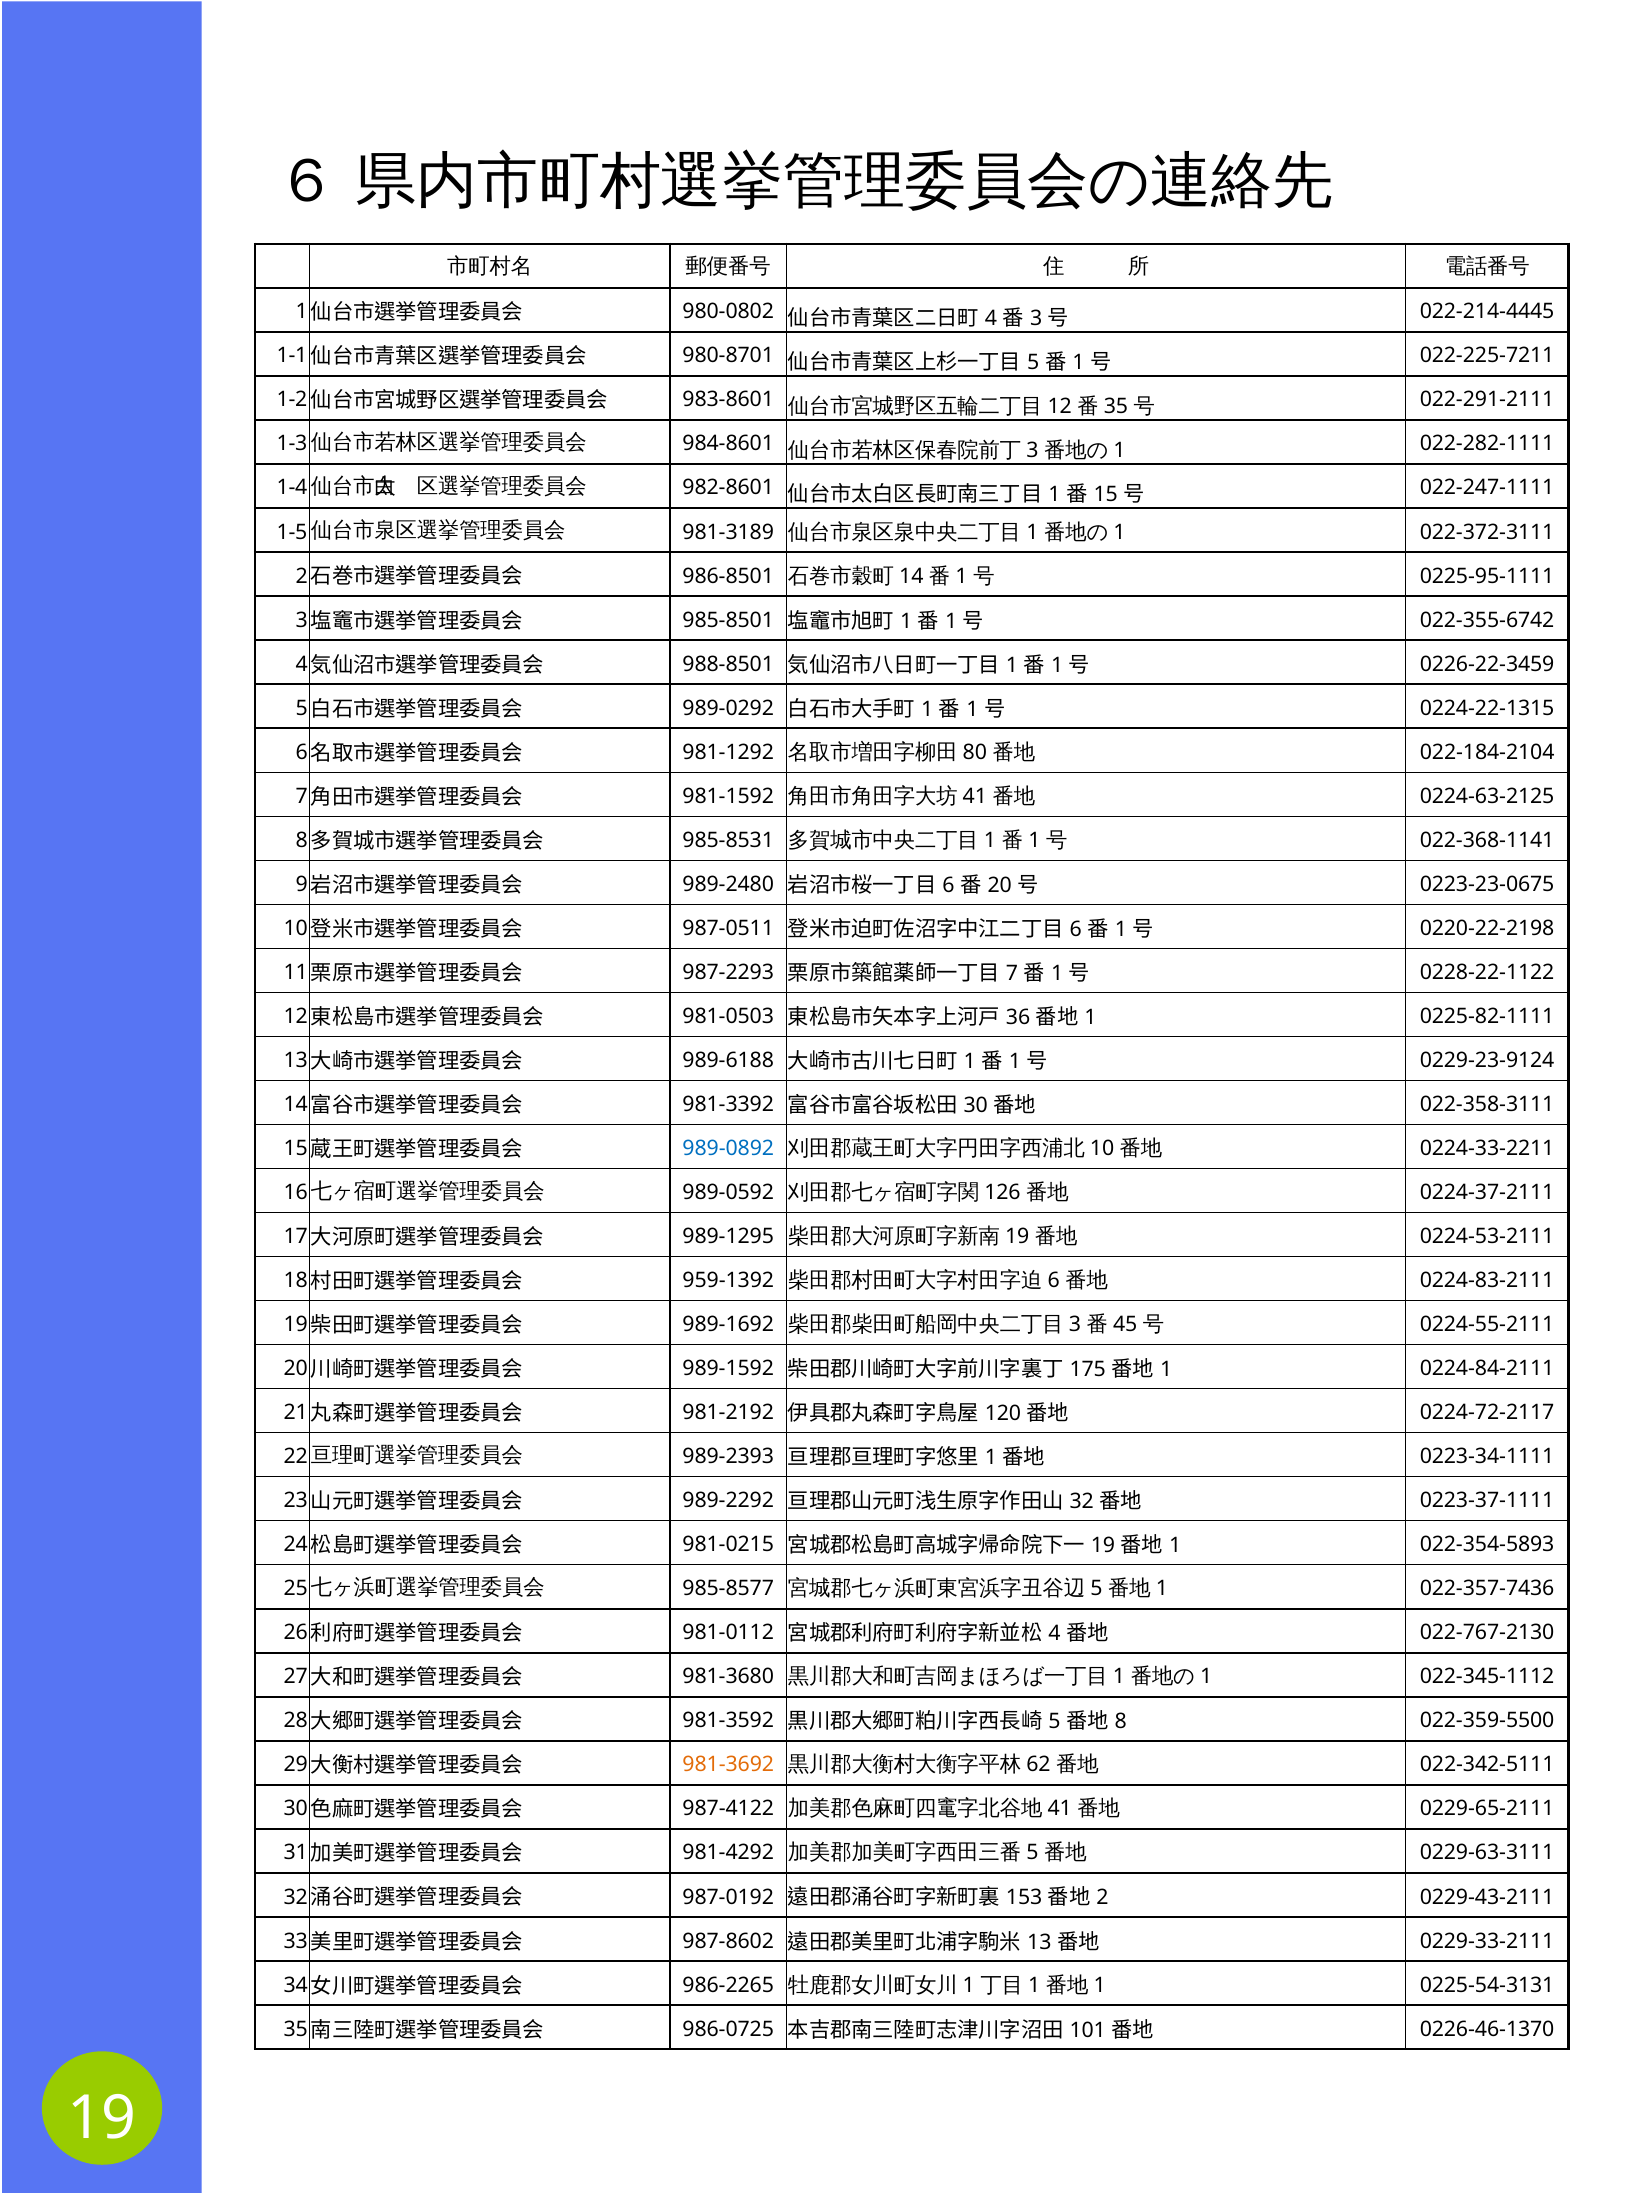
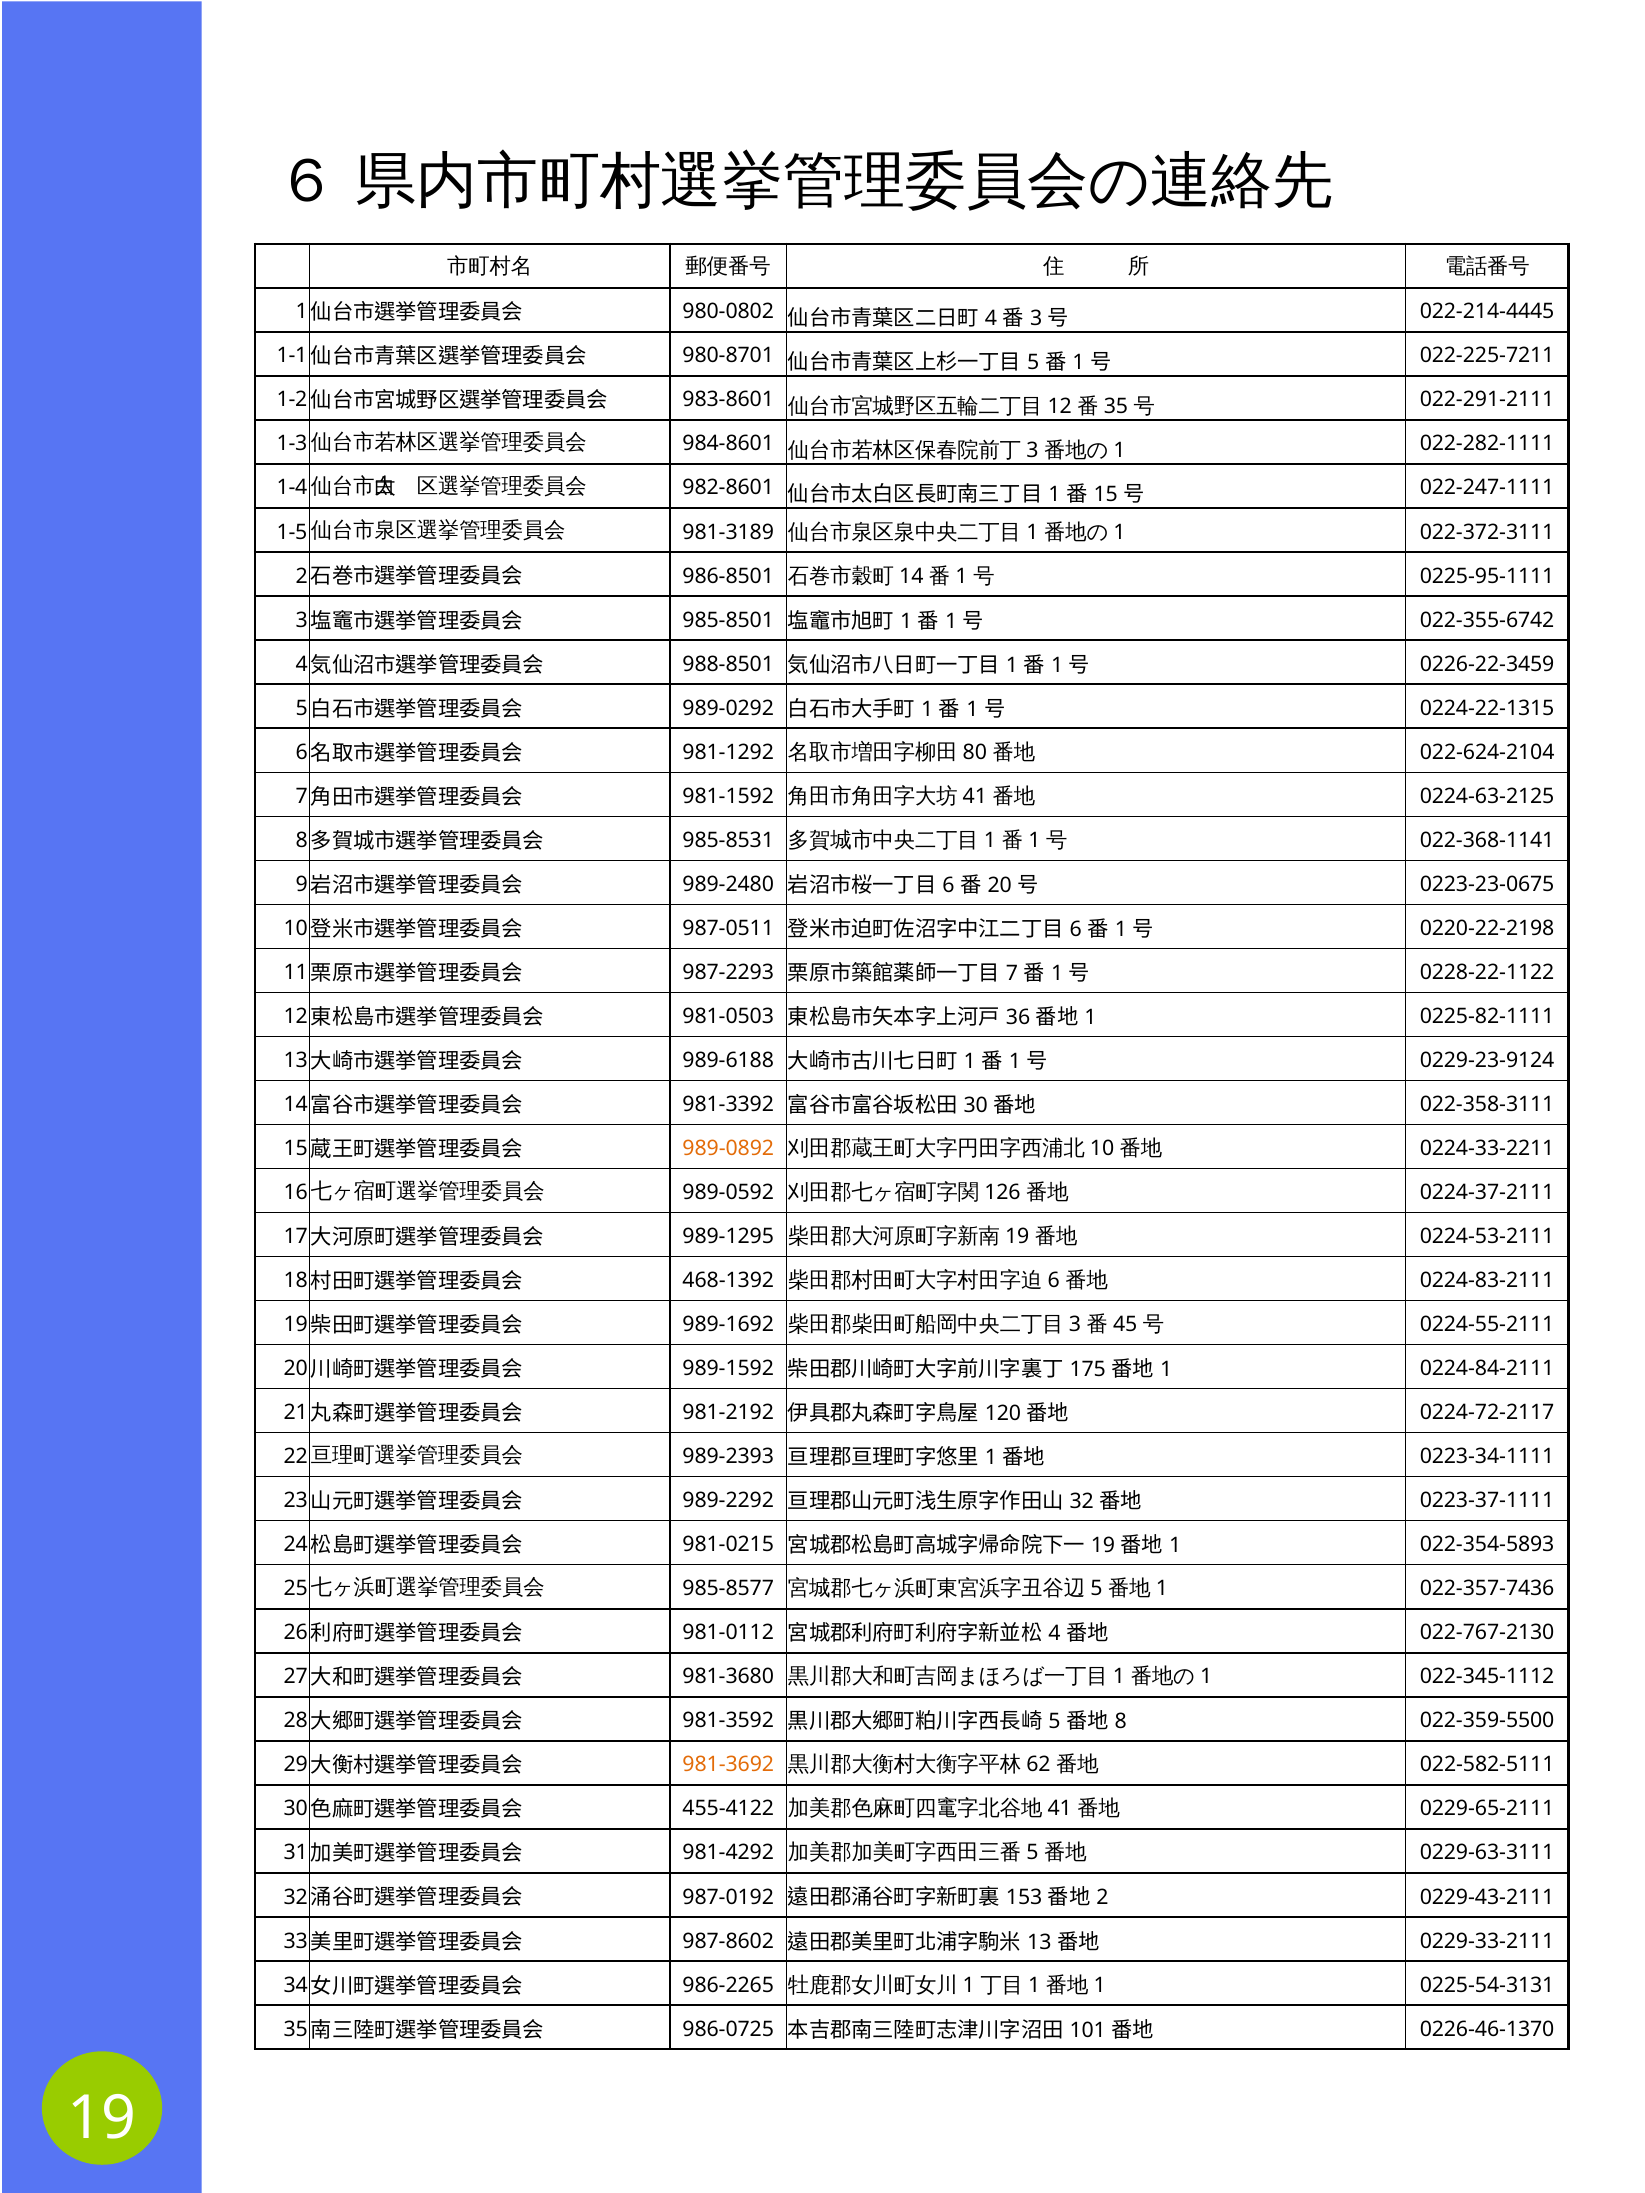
022-184-2104: 022-184-2104 -> 022-624-2104 (1487, 752)
989-0892 colour: blue -> orange (728, 1149)
959-1392: 959-1392 -> 468-1392 (728, 1281)
022-342-5111: 022-342-5111 -> 022-582-5111 (1487, 1765)
987-4122: 987-4122 -> 455-4122 (728, 1809)
